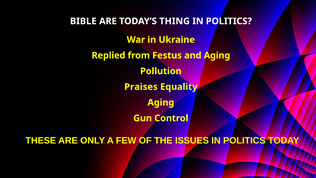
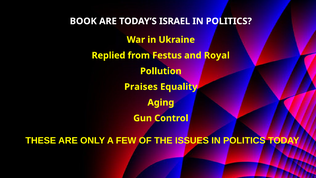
BIBLE: BIBLE -> BOOK (83, 21)
THING: THING -> ISRAEL (175, 21)
and Aging: Aging -> Royal (217, 55)
